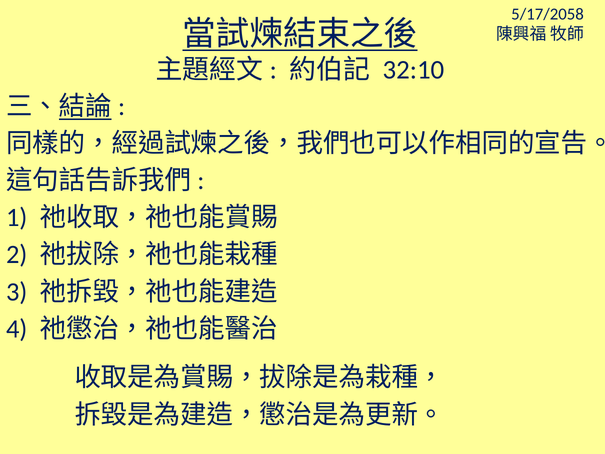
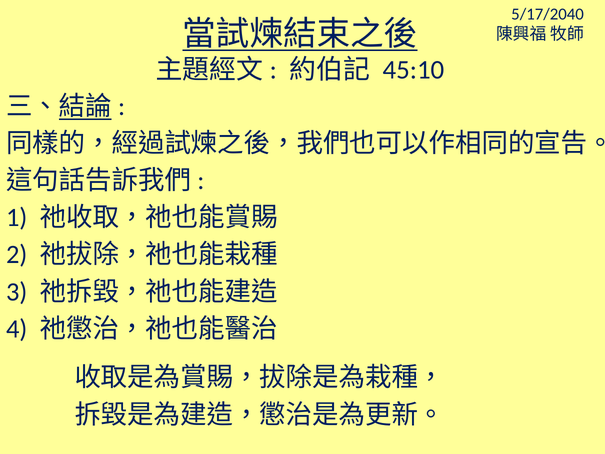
5/17/2058: 5/17/2058 -> 5/17/2040 (548, 14)
32:10: 32:10 -> 45:10 (413, 70)
